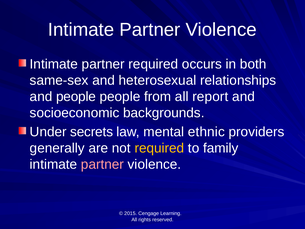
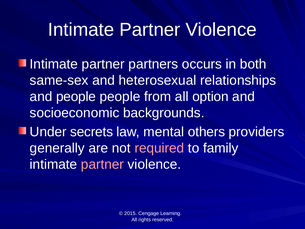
partner required: required -> partners (153, 64)
report: report -> option (210, 97)
ethnic: ethnic -> others (207, 132)
required colour: yellow -> pink (159, 148)
